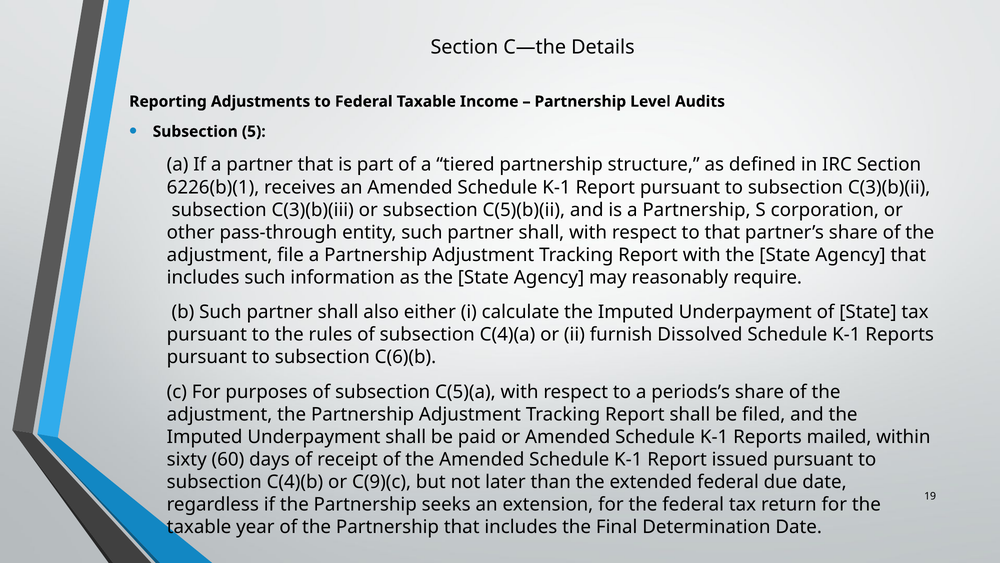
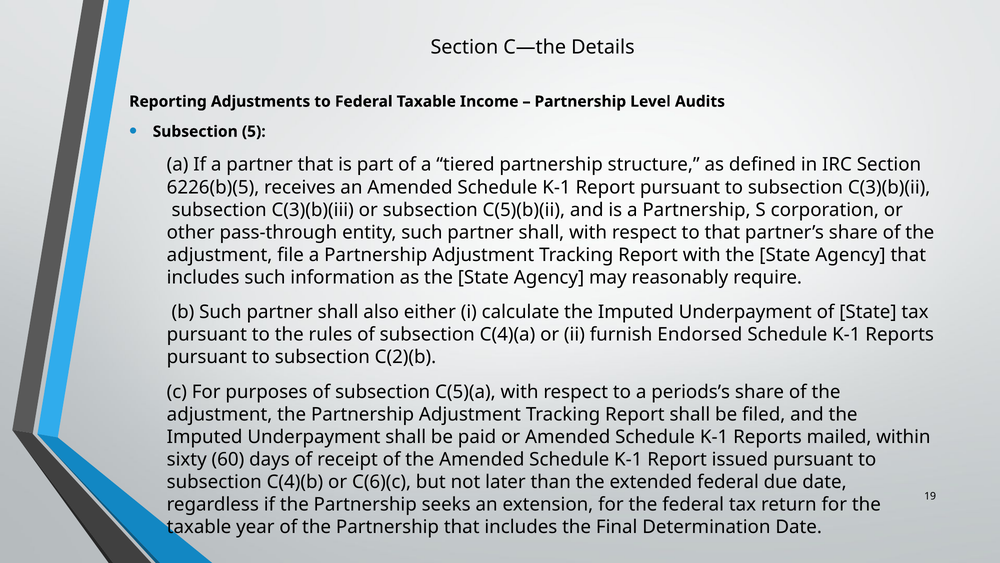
6226(b)(1: 6226(b)(1 -> 6226(b)(5 (213, 187)
Dissolved: Dissolved -> Endorsed (700, 334)
C(6)(b: C(6)(b -> C(2)(b (405, 357)
C(9)(c: C(9)(c -> C(6)(c (382, 482)
